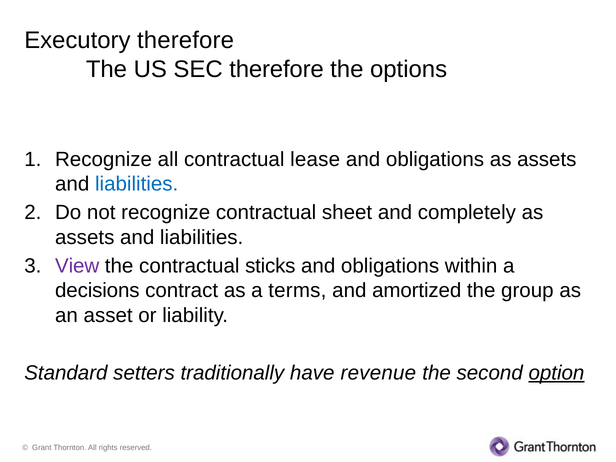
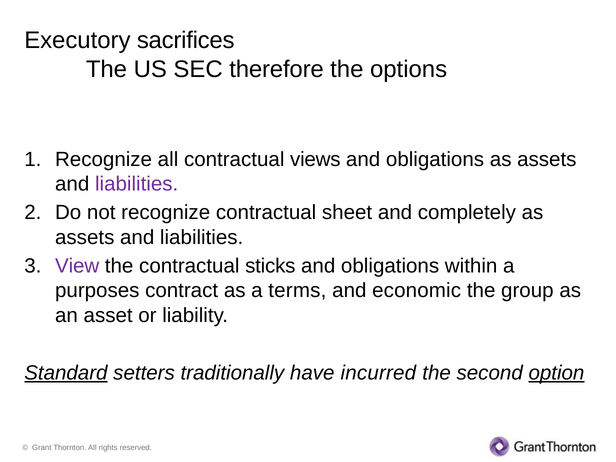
Executory therefore: therefore -> sacrifices (186, 40)
lease: lease -> views (315, 159)
liabilities colour: blue -> purple (137, 184)
decisions: decisions -> purposes (97, 291)
amortized: amortized -> economic (417, 291)
Standard underline: none -> present (66, 373)
revenue: revenue -> incurred (378, 373)
